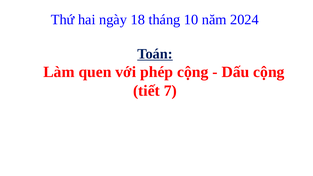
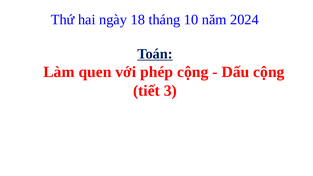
7: 7 -> 3 (170, 91)
